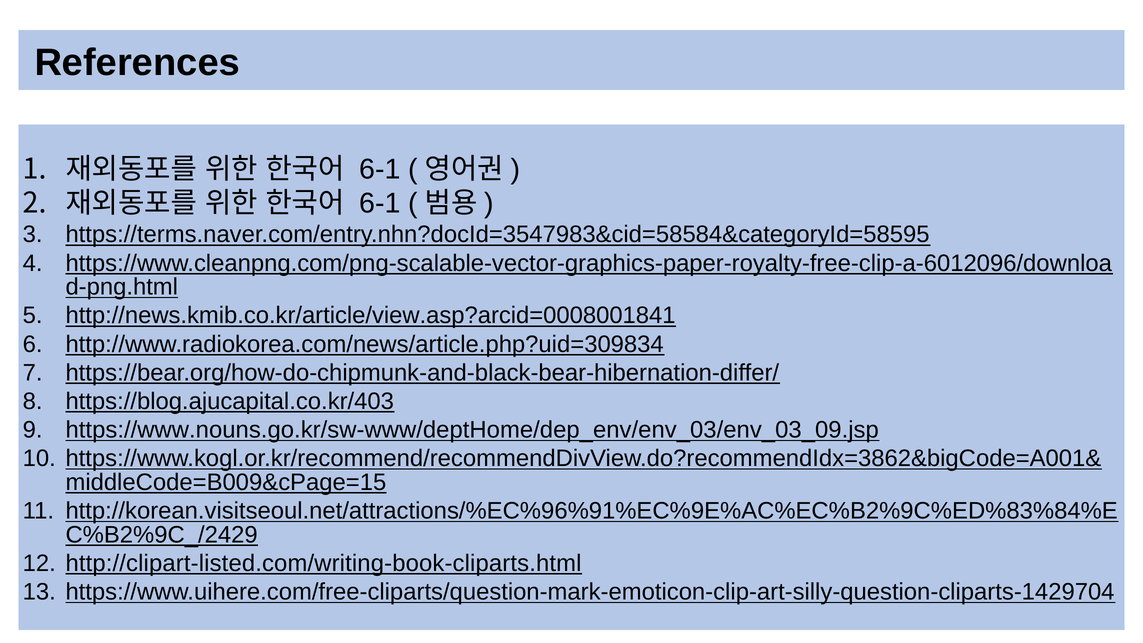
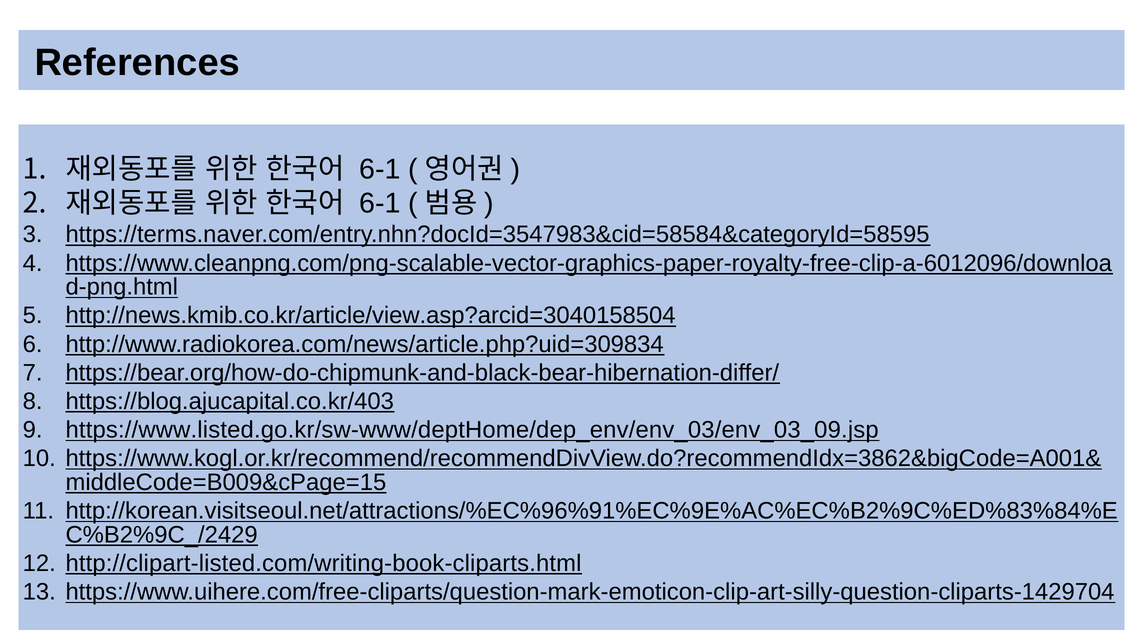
http://news.kmib.co.kr/article/view.asp?arcid=0008001841: http://news.kmib.co.kr/article/view.asp?arcid=0008001841 -> http://news.kmib.co.kr/article/view.asp?arcid=3040158504 (371, 316)
https://www.nouns.go.kr/sw-www/deptHome/dep_env/env_03/env_03_09.jsp: https://www.nouns.go.kr/sw-www/deptHome/dep_env/env_03/env_03_09.jsp -> https://www.listed.go.kr/sw-www/deptHome/dep_env/env_03/env_03_09.jsp (472, 430)
